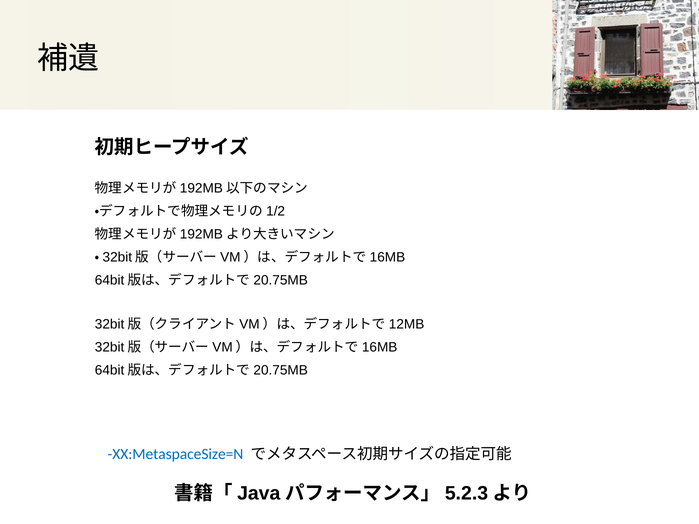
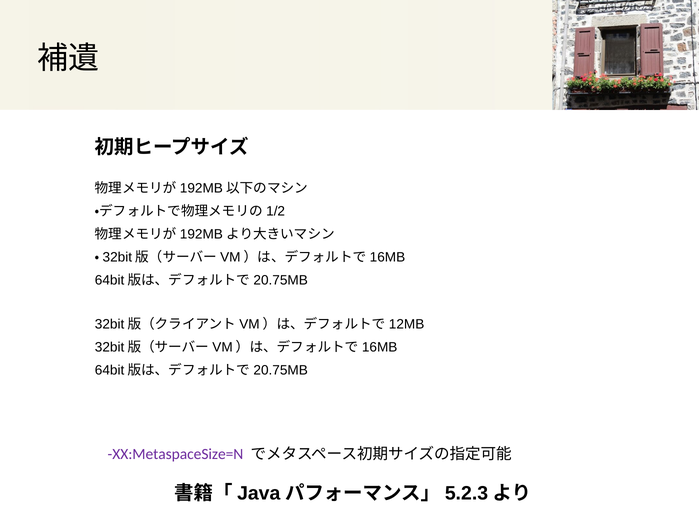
XX:MetaspaceSize=N colour: blue -> purple (175, 454)
